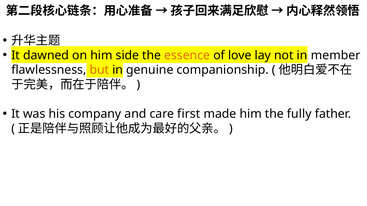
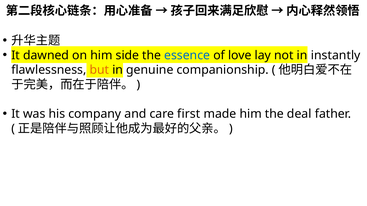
essence colour: orange -> blue (187, 55)
member: member -> instantly (336, 55)
fully: fully -> deal (299, 114)
